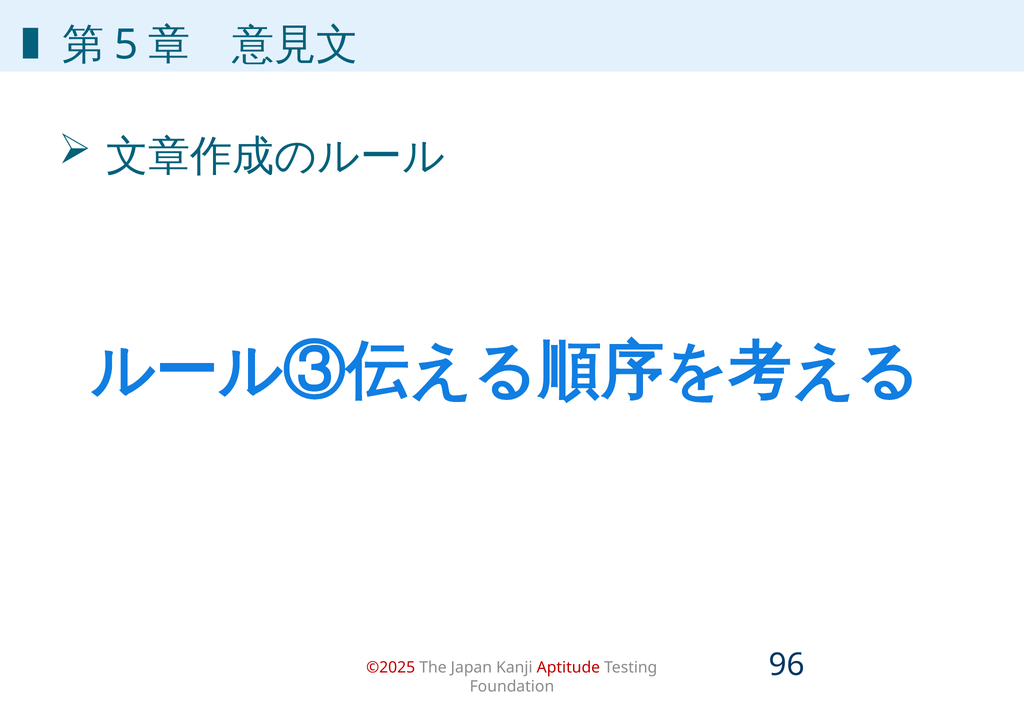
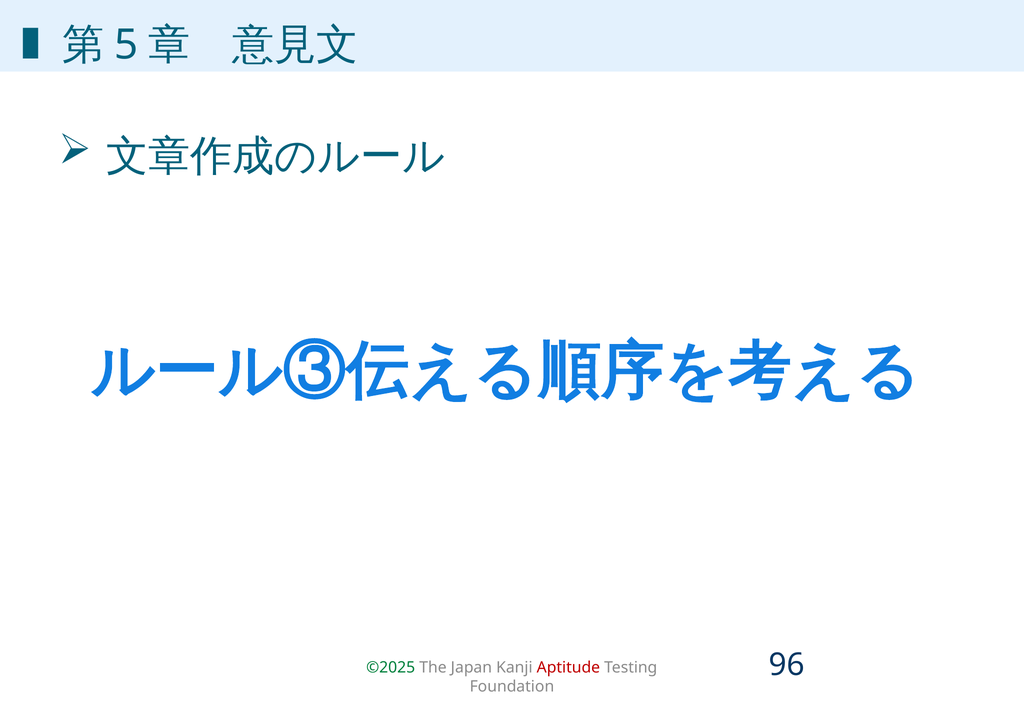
©2025 colour: red -> green (391, 668)
